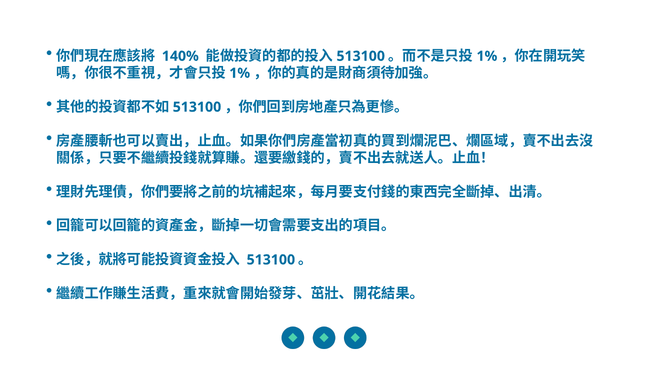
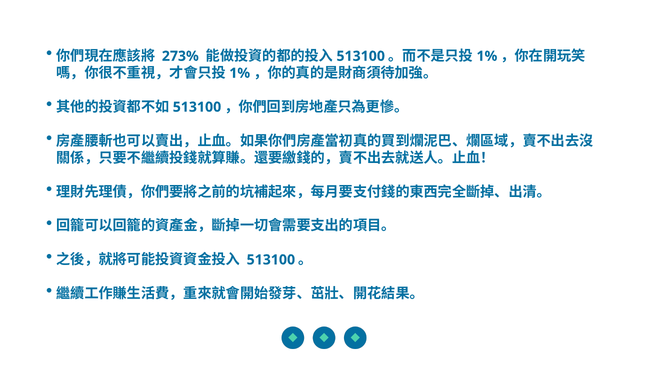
140%: 140% -> 273% (180, 56)
